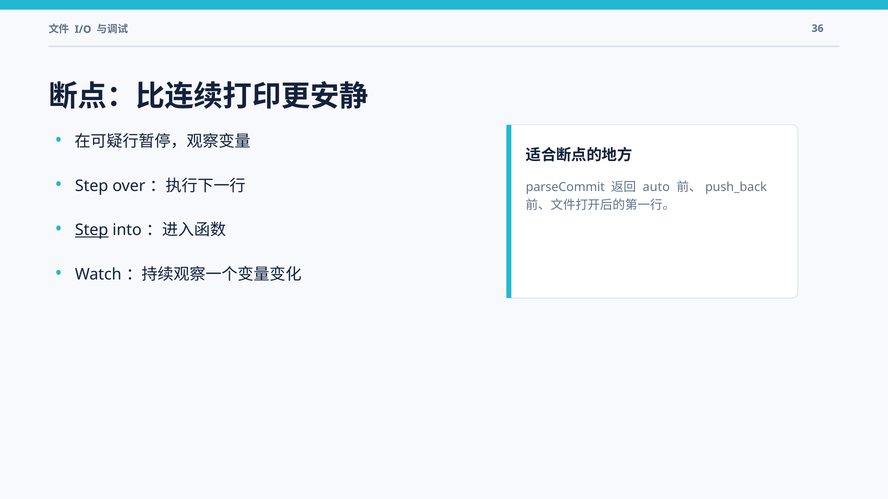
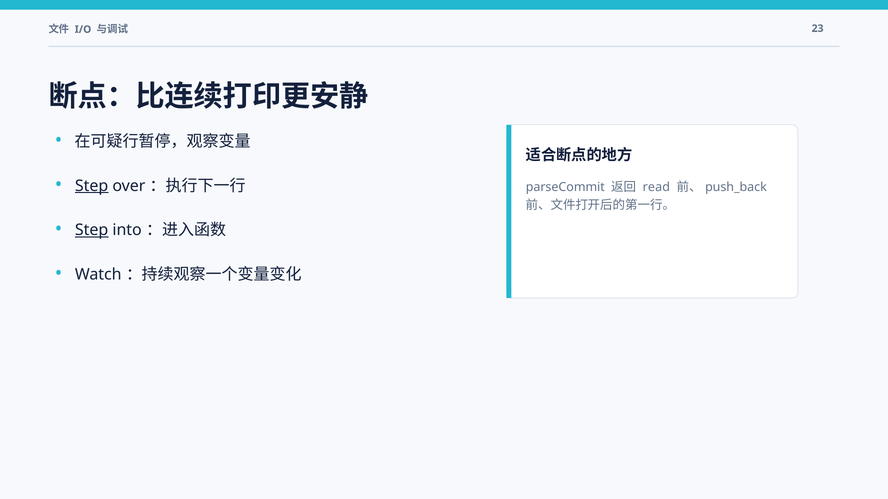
36: 36 -> 23 (818, 28)
Step underline: none -> present (92, 186)
auto: auto -> read (656, 187)
